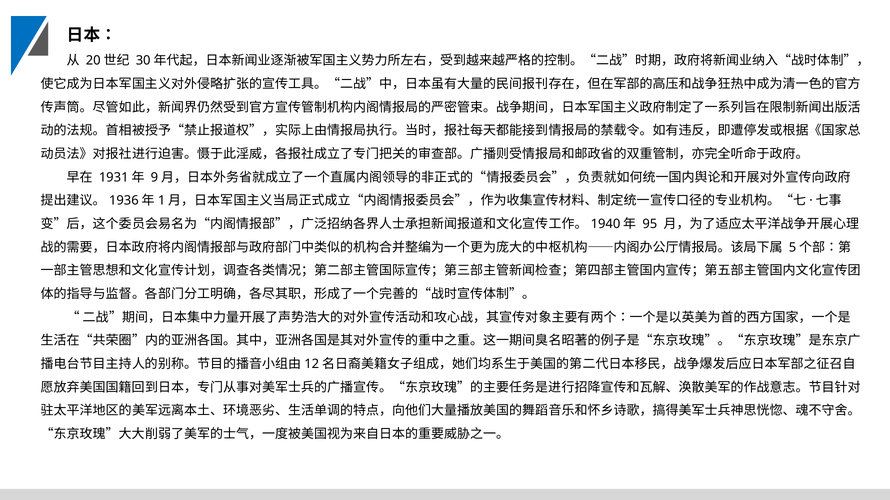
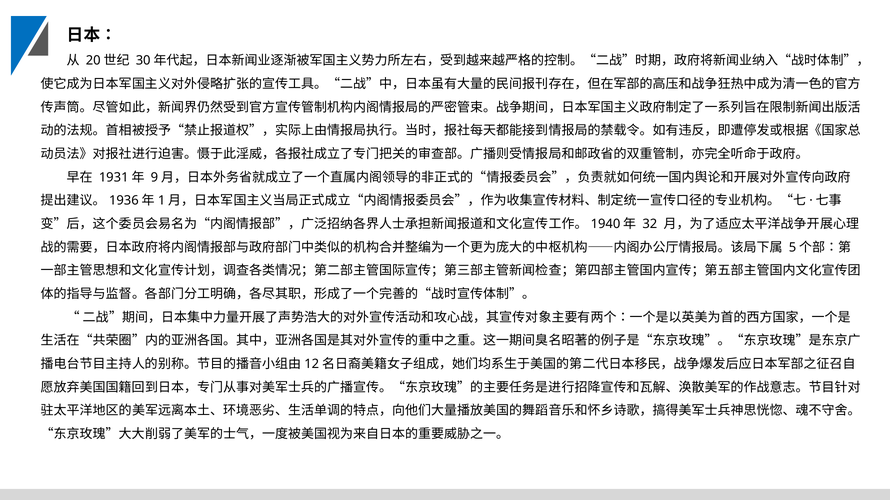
95: 95 -> 32 (650, 224)
